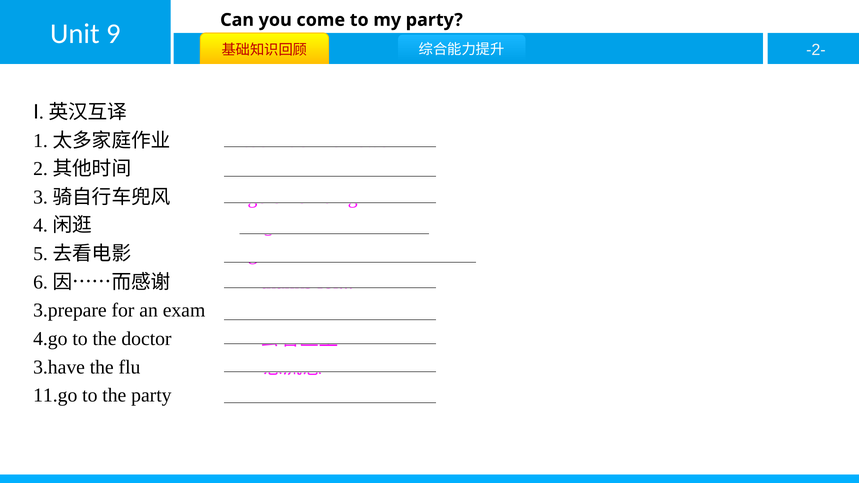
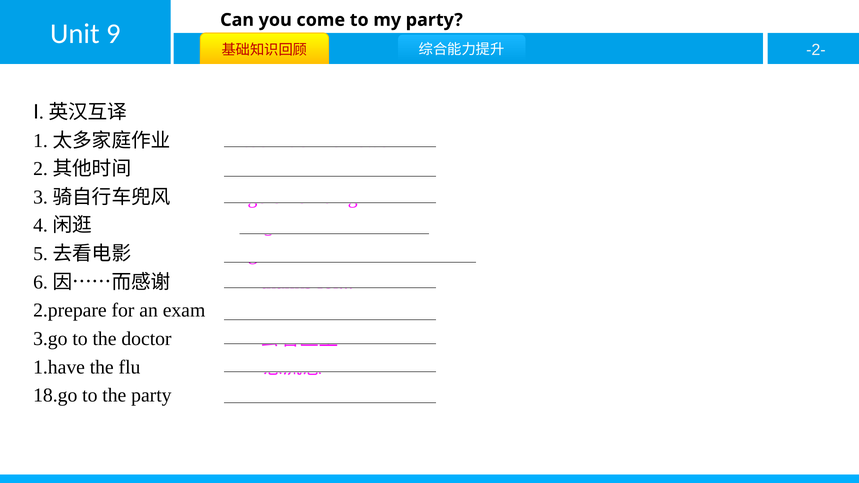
3.prepare: 3.prepare -> 2.prepare (70, 311)
4.go: 4.go -> 3.go (50, 339)
3.have: 3.have -> 1.have (59, 367)
11.go: 11.go -> 18.go (55, 396)
